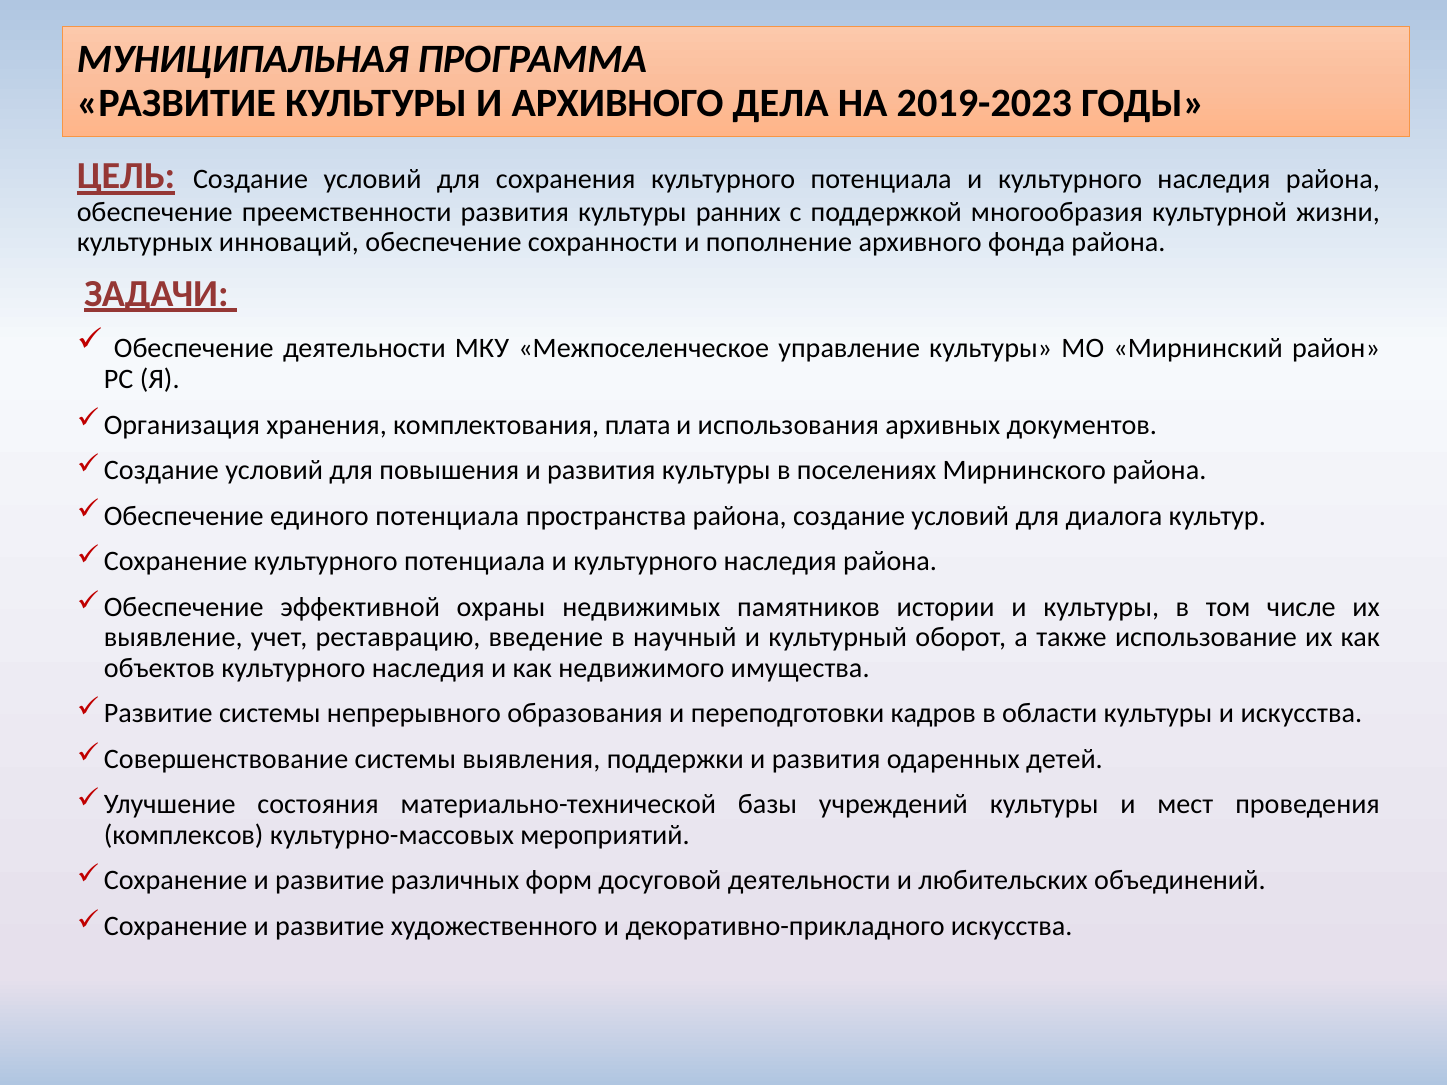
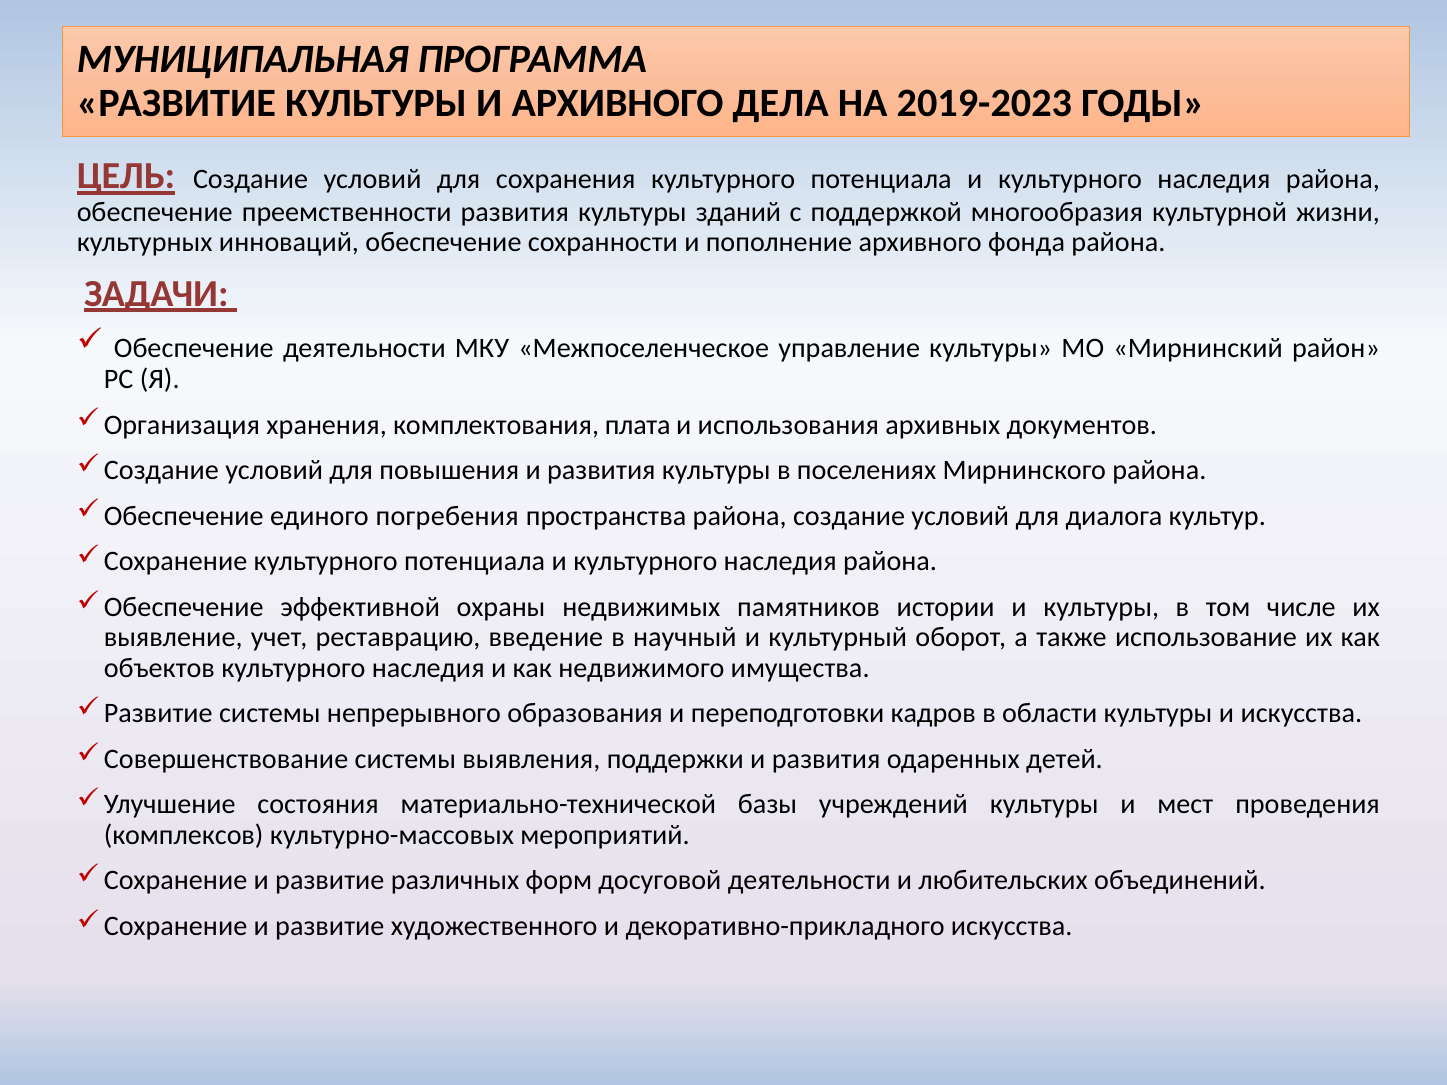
ранних: ранних -> зданий (738, 212)
единого потенциала: потенциала -> погребения (447, 516)
